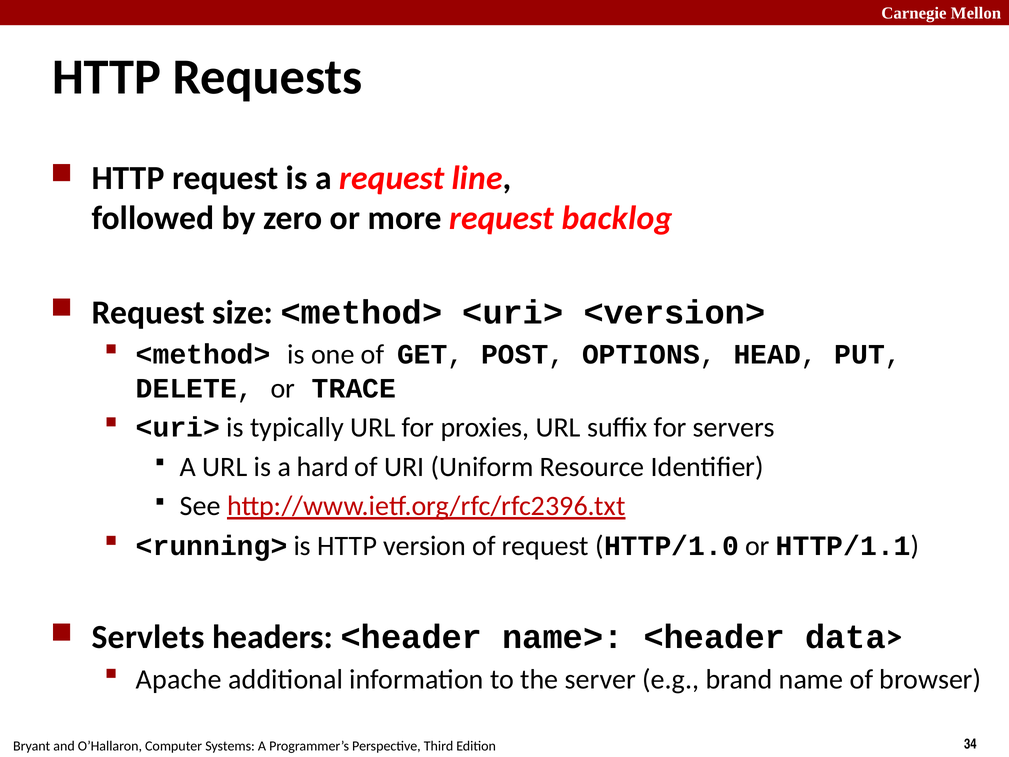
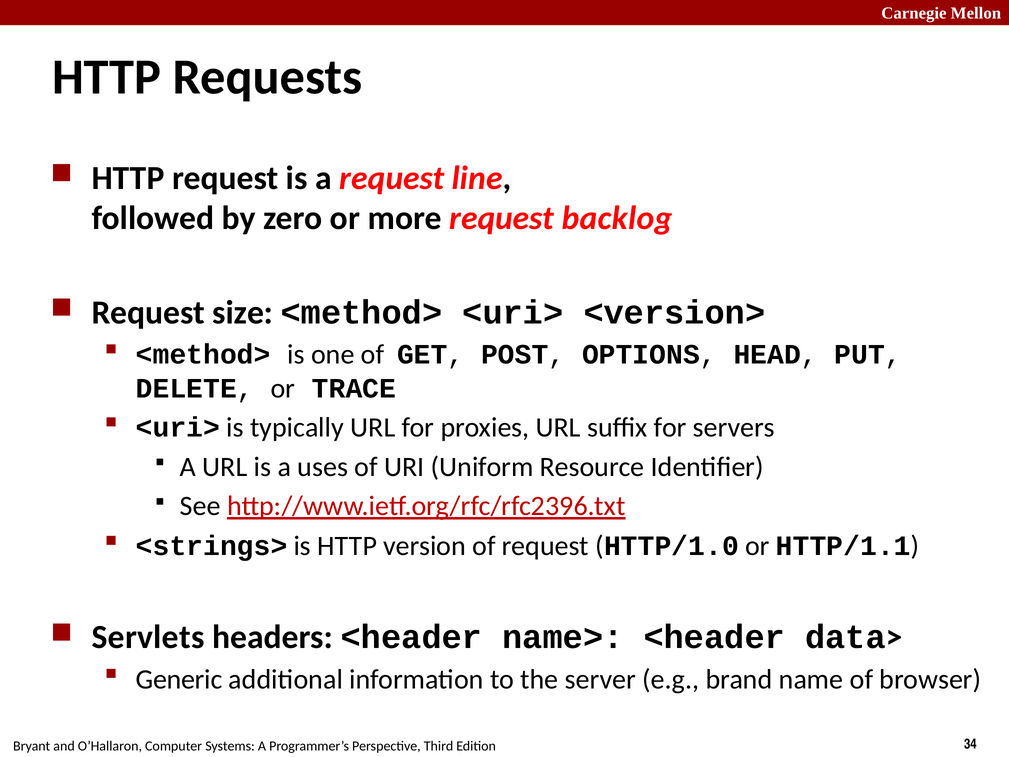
hard: hard -> uses (323, 467)
<running>: <running> -> <strings> (212, 546)
Apache: Apache -> Generic (179, 679)
